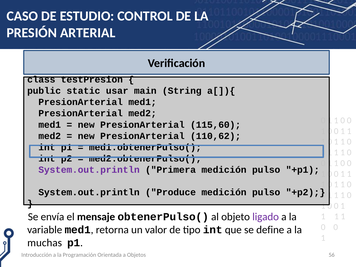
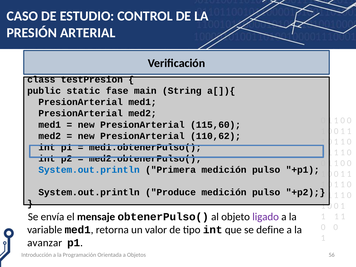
usar: usar -> fase (117, 91)
System.out.println colour: purple -> blue (89, 170)
muchas: muchas -> avanzar (45, 243)
